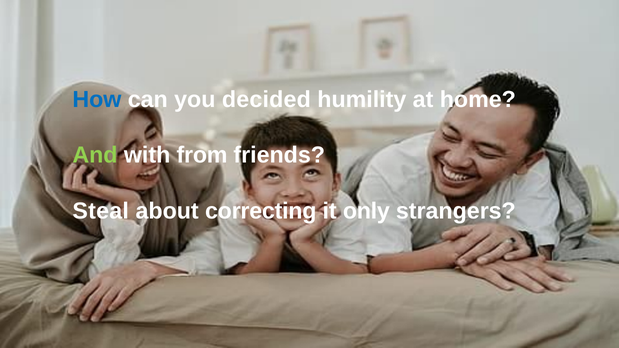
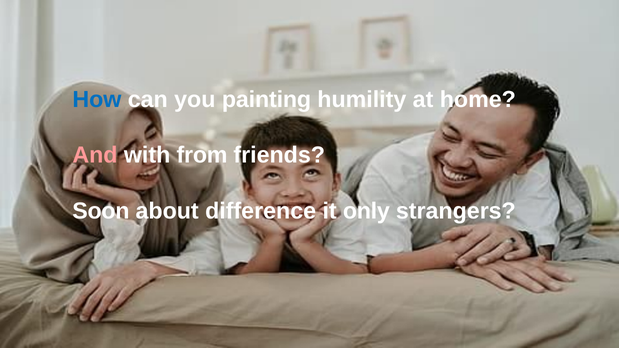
decided: decided -> painting (267, 99)
And colour: light green -> pink (95, 155)
Steal: Steal -> Soon (101, 211)
correcting: correcting -> difference (261, 211)
